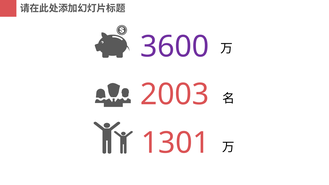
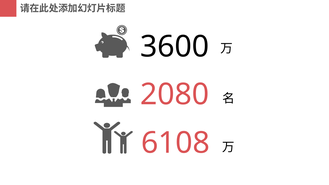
3600 colour: purple -> black (175, 47)
2003: 2003 -> 2080 (175, 94)
1301: 1301 -> 6108 (175, 143)
